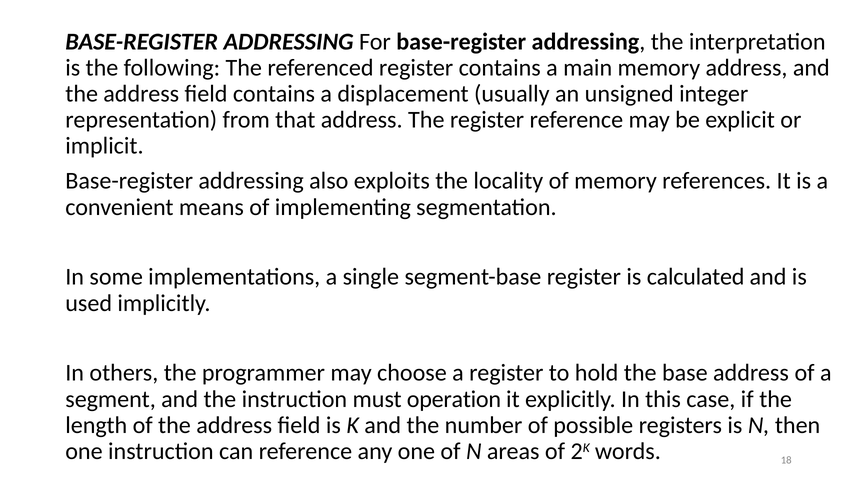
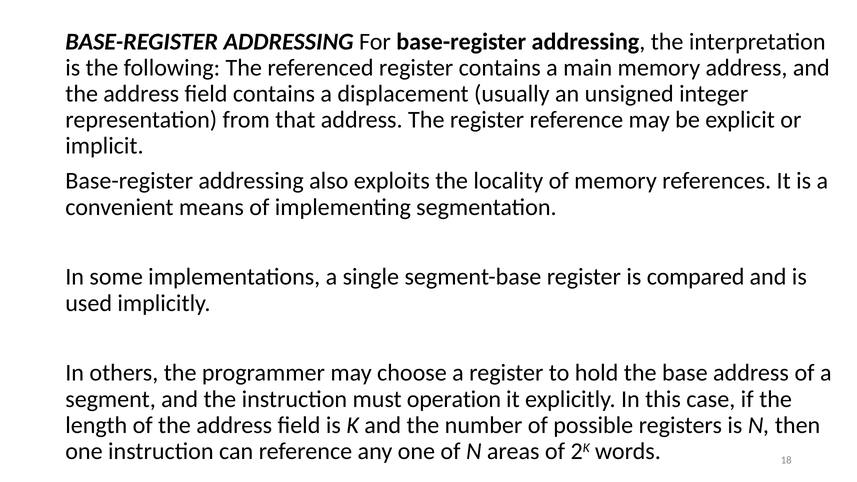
calculated: calculated -> compared (696, 277)
